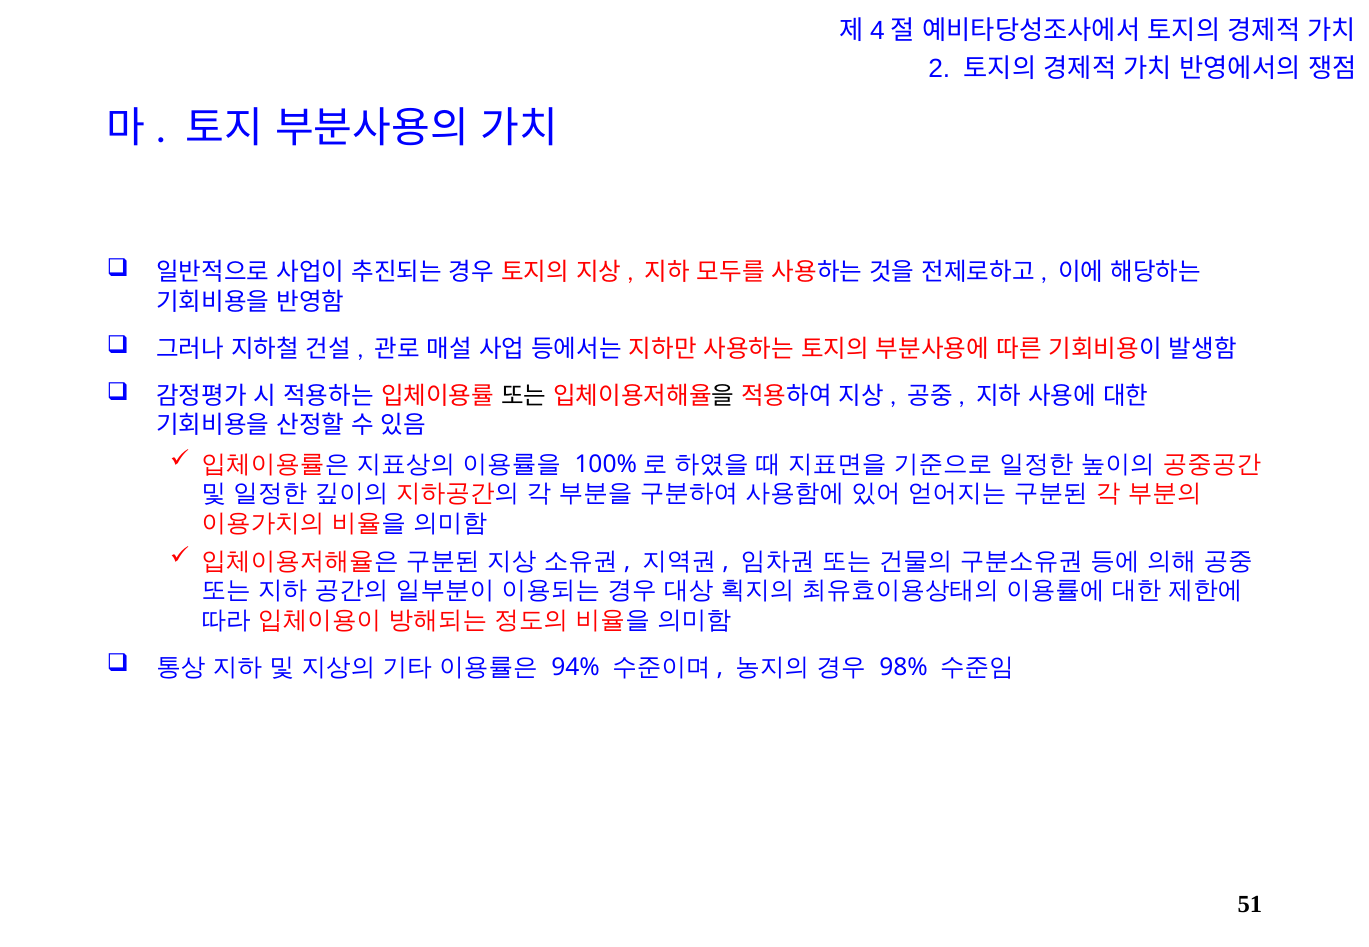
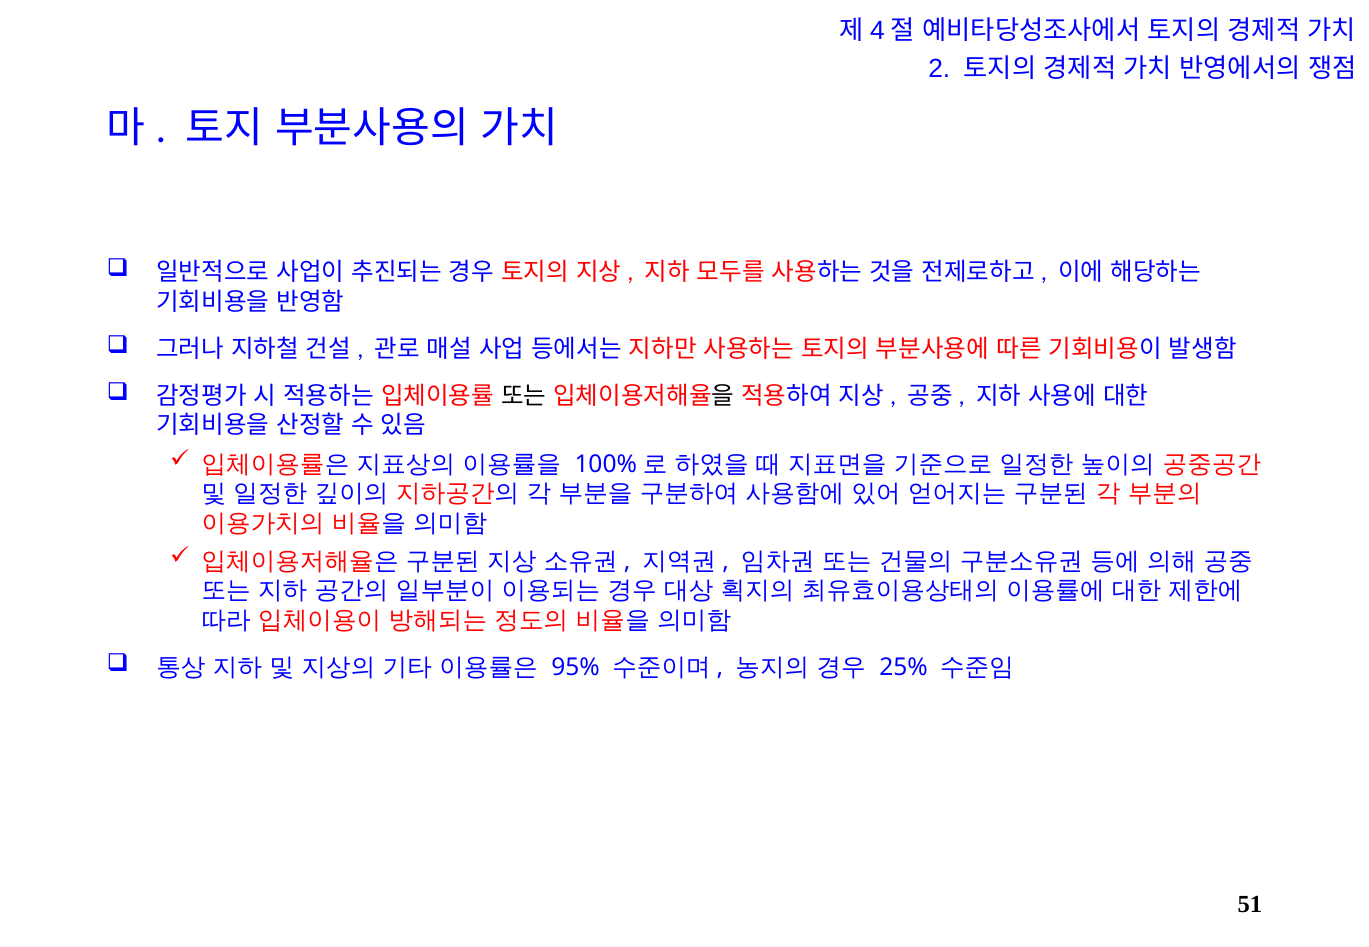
94%: 94% -> 95% (576, 668)
98%: 98% -> 25% (903, 668)
